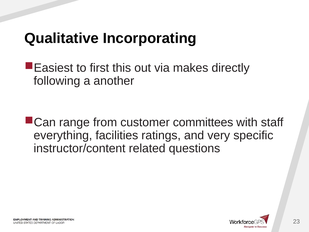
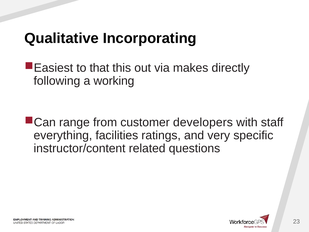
first: first -> that (99, 68)
another: another -> working (114, 81)
committees: committees -> developers (203, 122)
